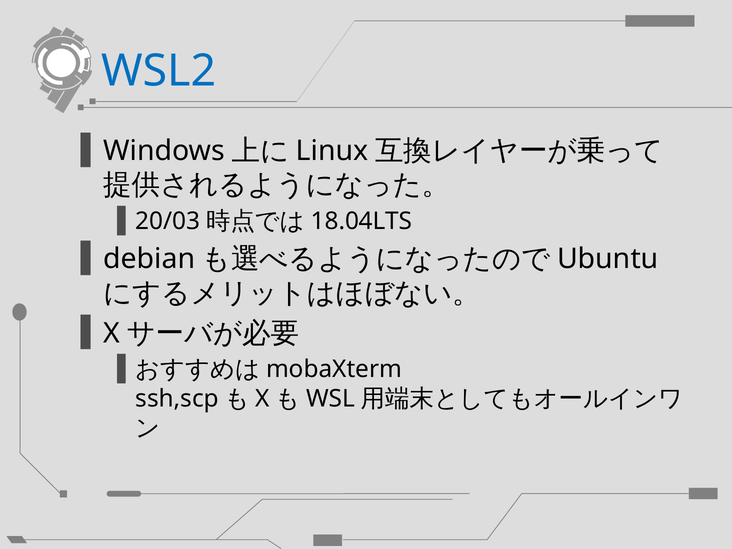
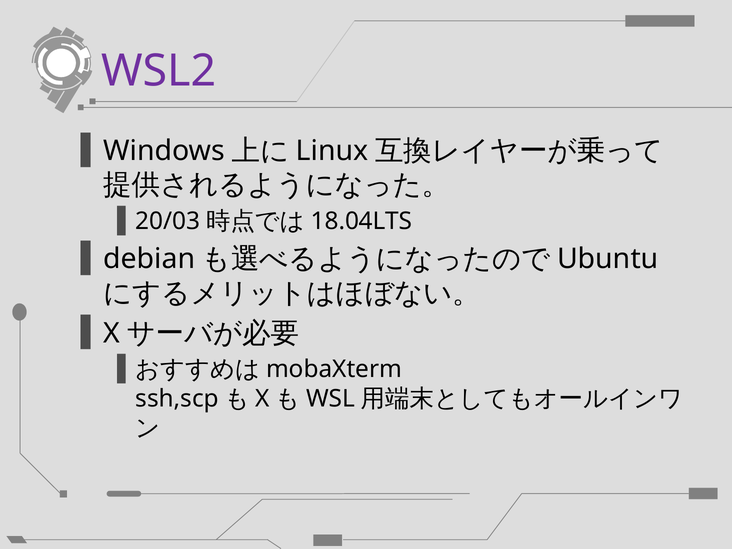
WSL2 colour: blue -> purple (159, 71)
